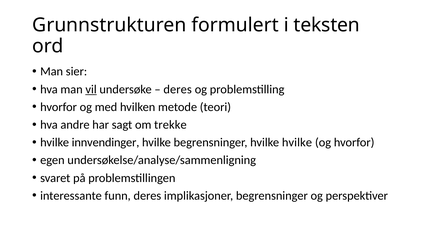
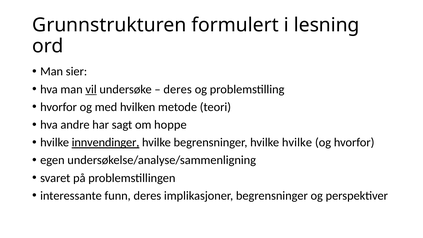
teksten: teksten -> lesning (327, 25)
trekke: trekke -> hoppe (170, 125)
innvendinger underline: none -> present (106, 142)
